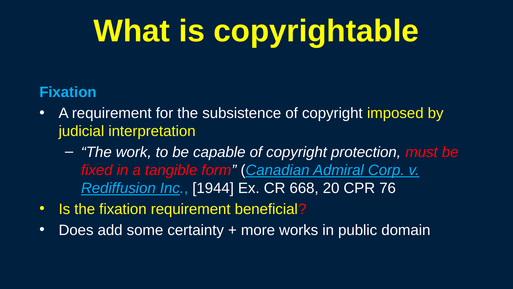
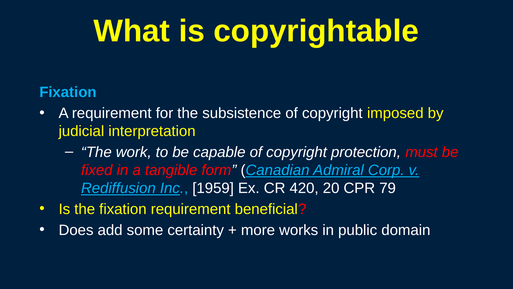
1944: 1944 -> 1959 (213, 188)
668: 668 -> 420 (304, 188)
76: 76 -> 79 (388, 188)
